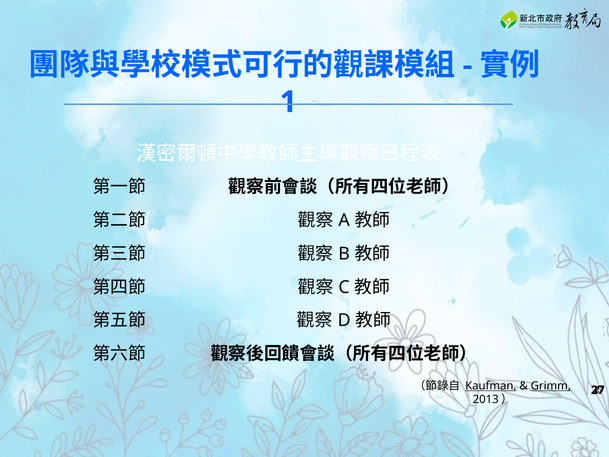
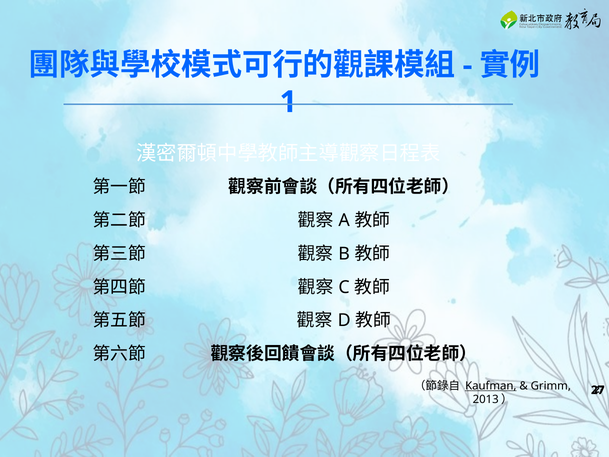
Grimm underline: present -> none (551, 386)
